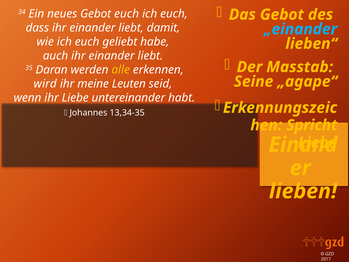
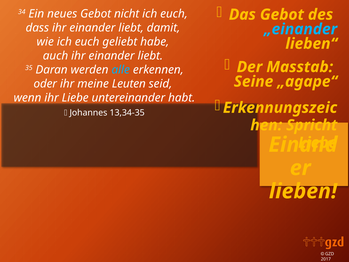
Gebot euch: euch -> nicht (127, 14)
alle colour: yellow -> light blue (121, 70)
wird: wird -> oder (45, 84)
